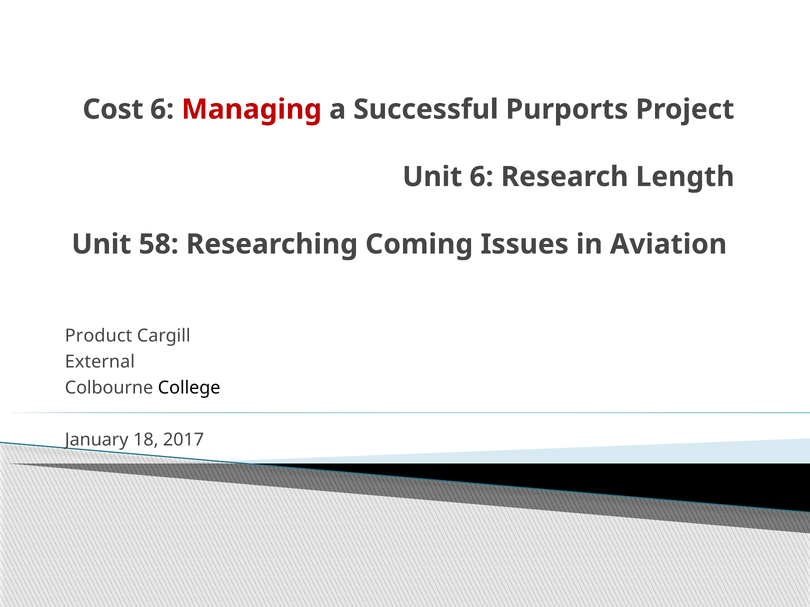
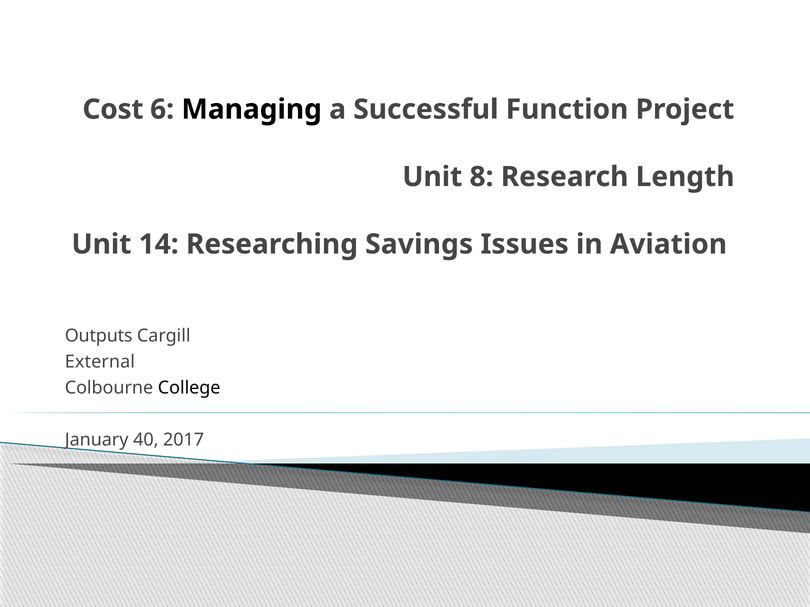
Managing colour: red -> black (252, 109)
Purports: Purports -> Function (567, 109)
Unit 6: 6 -> 8 (482, 177)
58: 58 -> 14 (159, 244)
Coming: Coming -> Savings (419, 244)
Product: Product -> Outputs (99, 336)
18: 18 -> 40 (146, 440)
